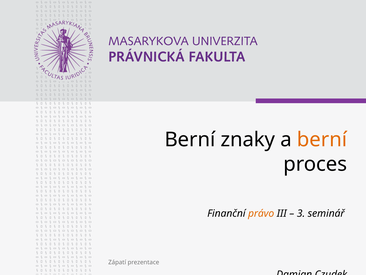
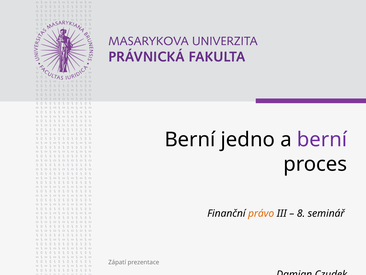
znaky: znaky -> jedno (248, 139)
berní colour: orange -> purple (322, 139)
3: 3 -> 8 (301, 213)
